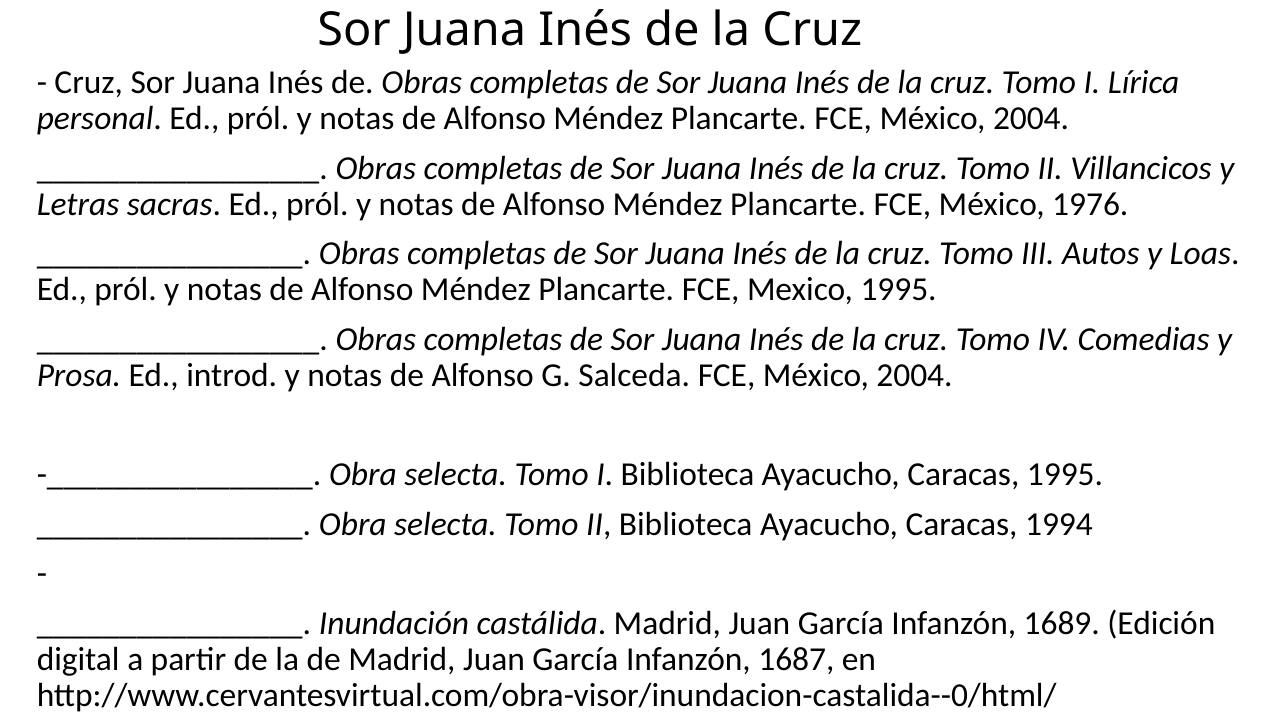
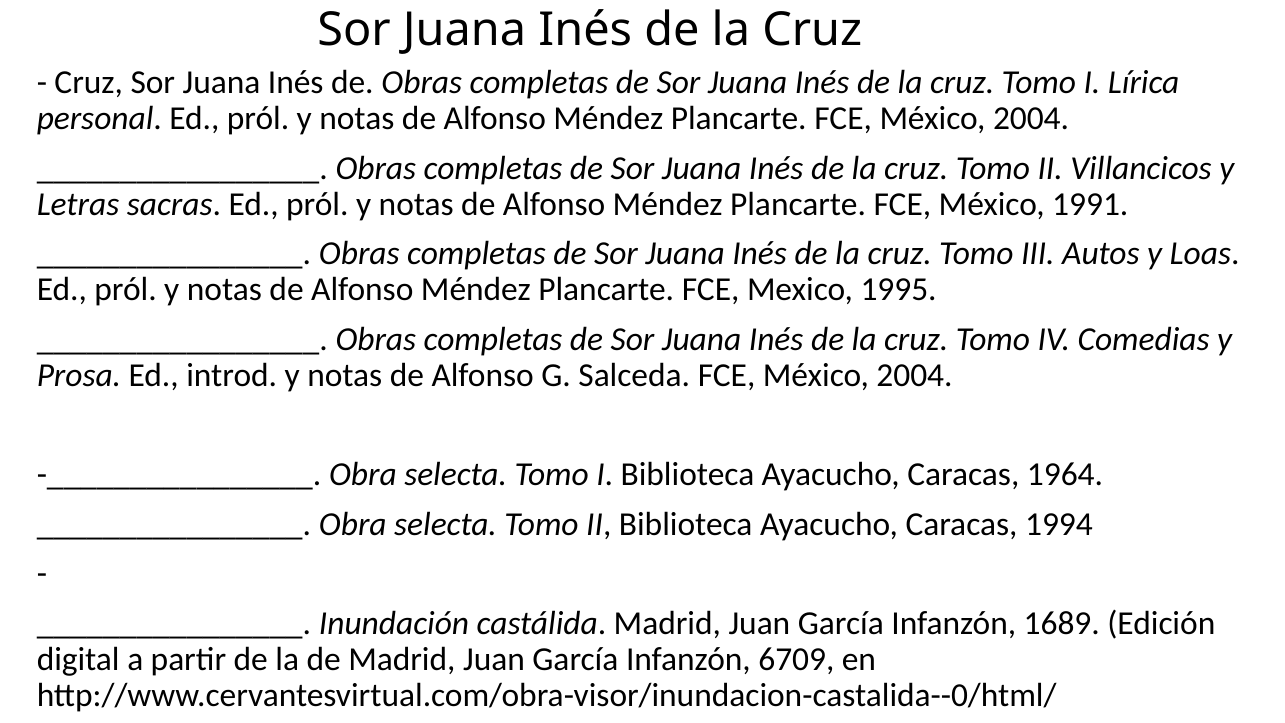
1976: 1976 -> 1991 (1090, 204)
Caracas 1995: 1995 -> 1964 (1065, 474)
1687: 1687 -> 6709 (796, 659)
